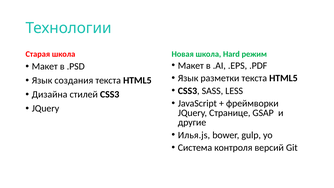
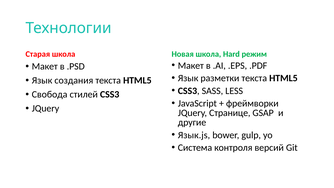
Дизайна: Дизайна -> Свобода (50, 94)
Илья.js: Илья.js -> Язык.js (194, 135)
